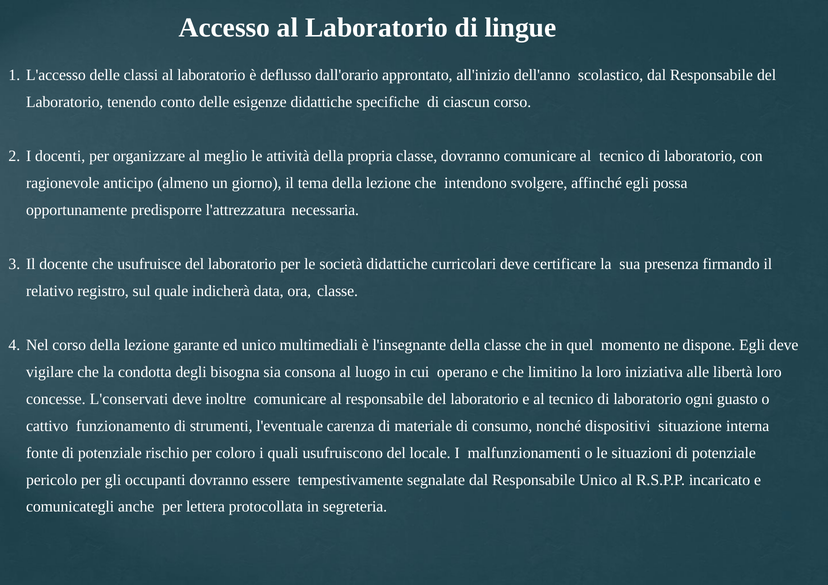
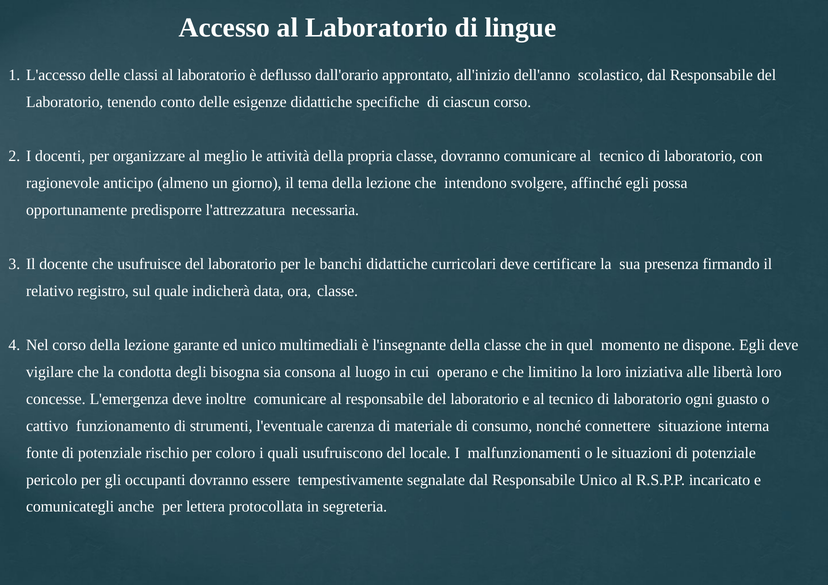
società: società -> banchi (341, 264)
L'conservati: L'conservati -> L'emergenza (129, 399)
dispositivi: dispositivi -> connettere (618, 426)
